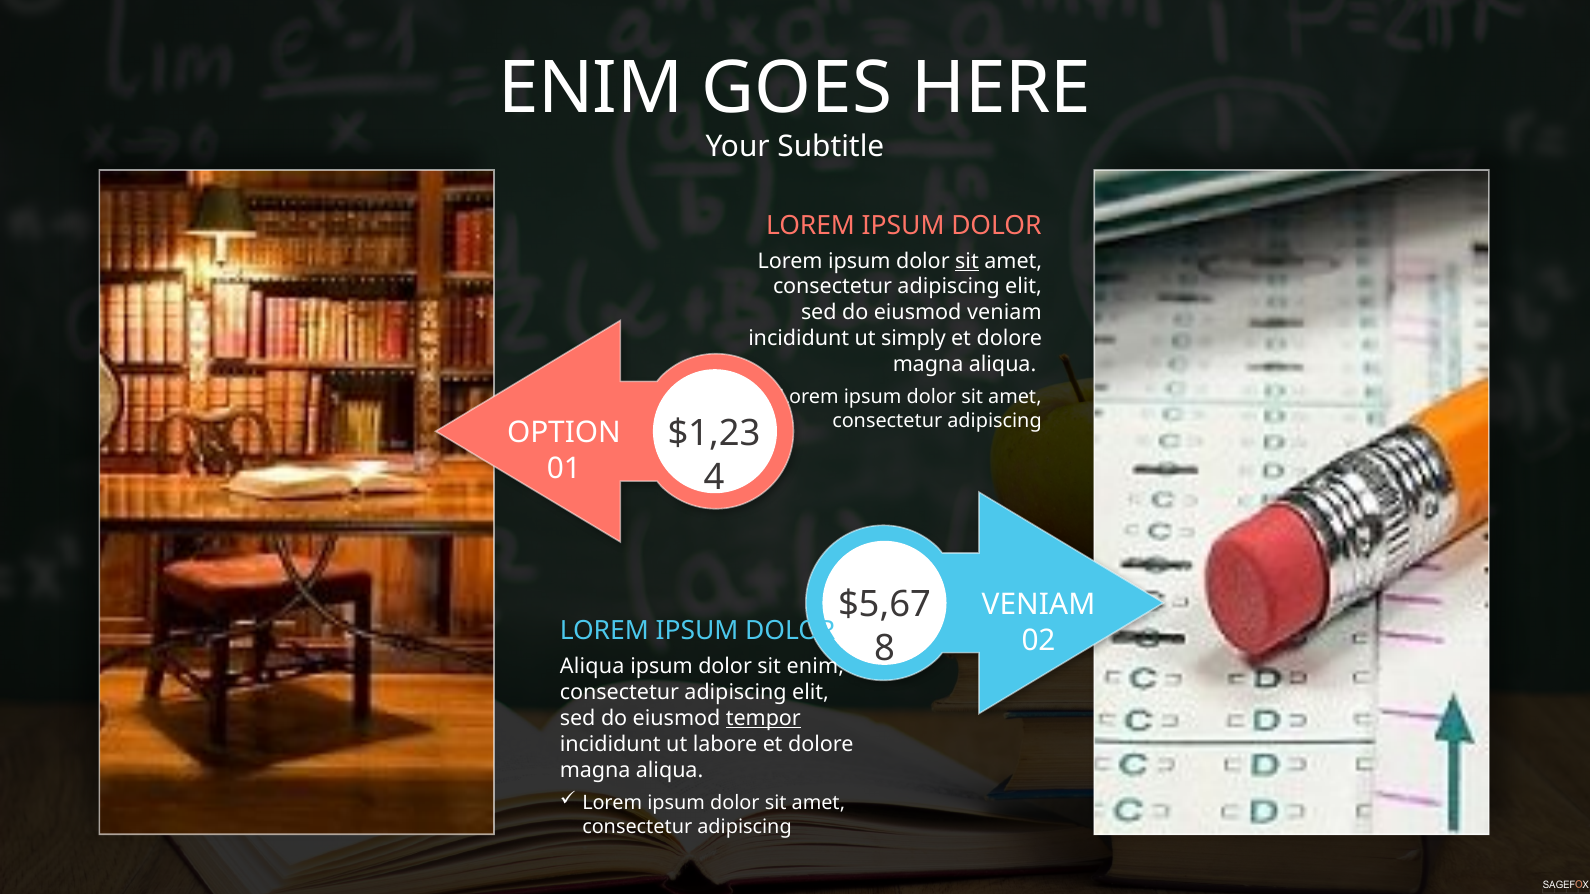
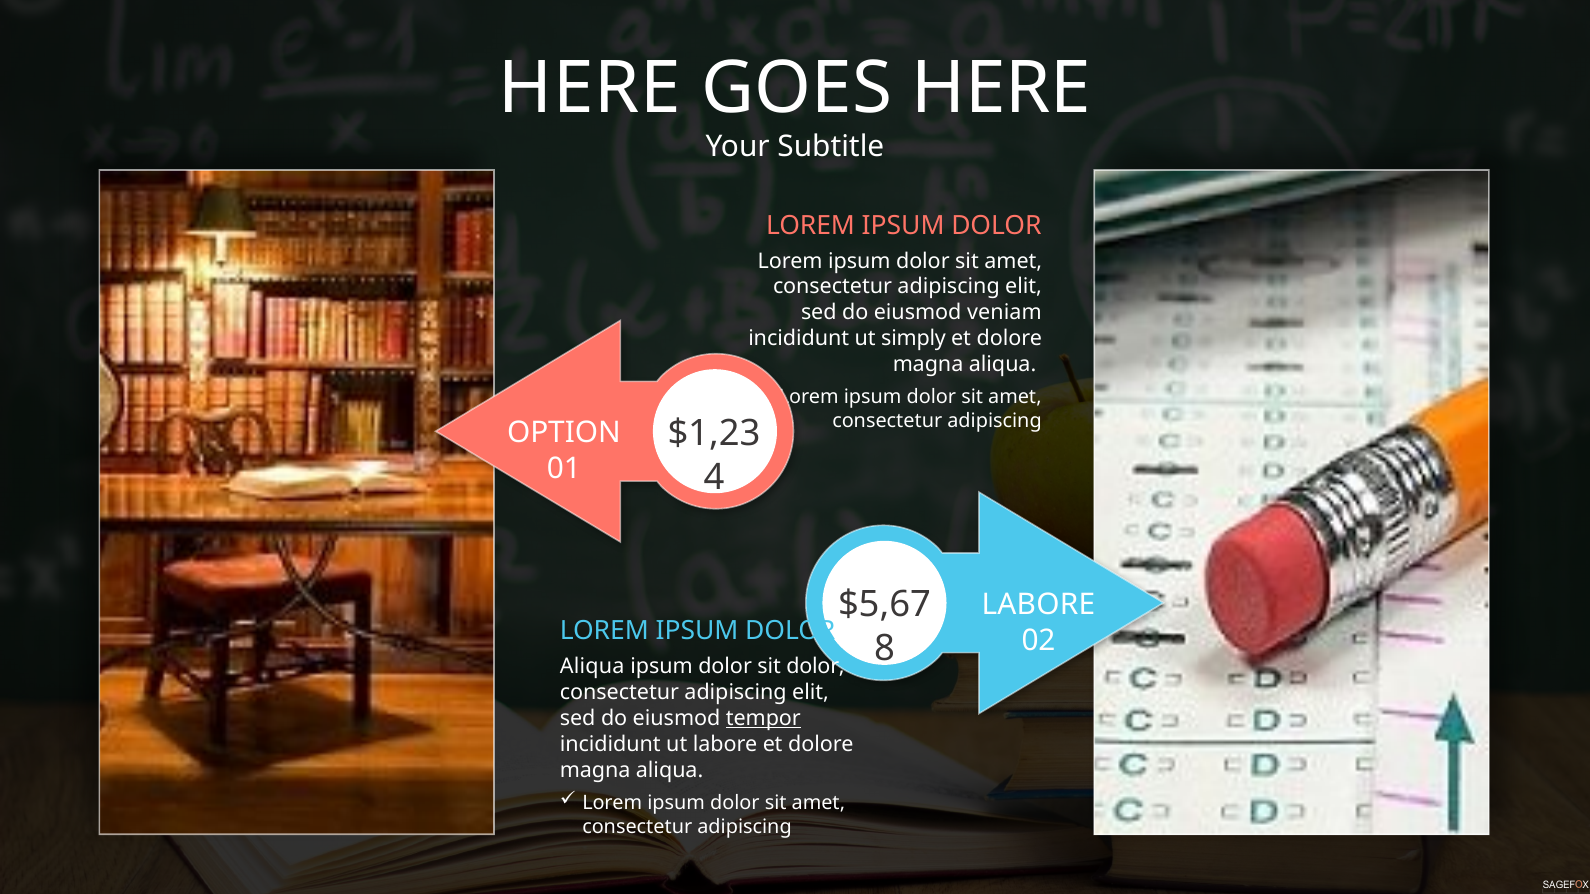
ENIM: ENIM -> HERE (590, 88)
sit underline: present -> none (967, 261)
VENIAM: VENIAM -> LABORE (1038, 605)
sit enim: enim -> dolor (816, 667)
